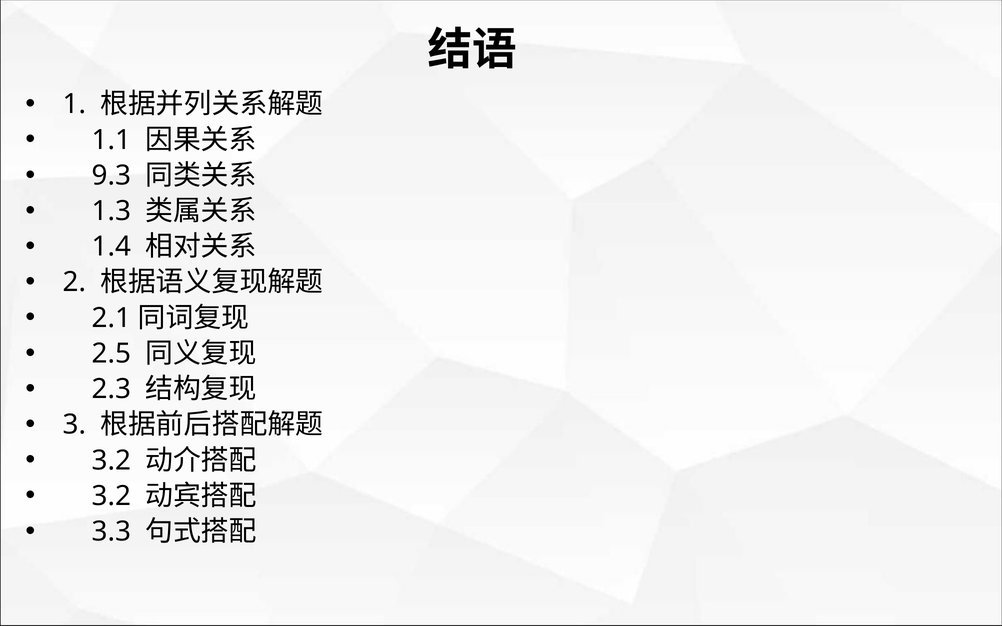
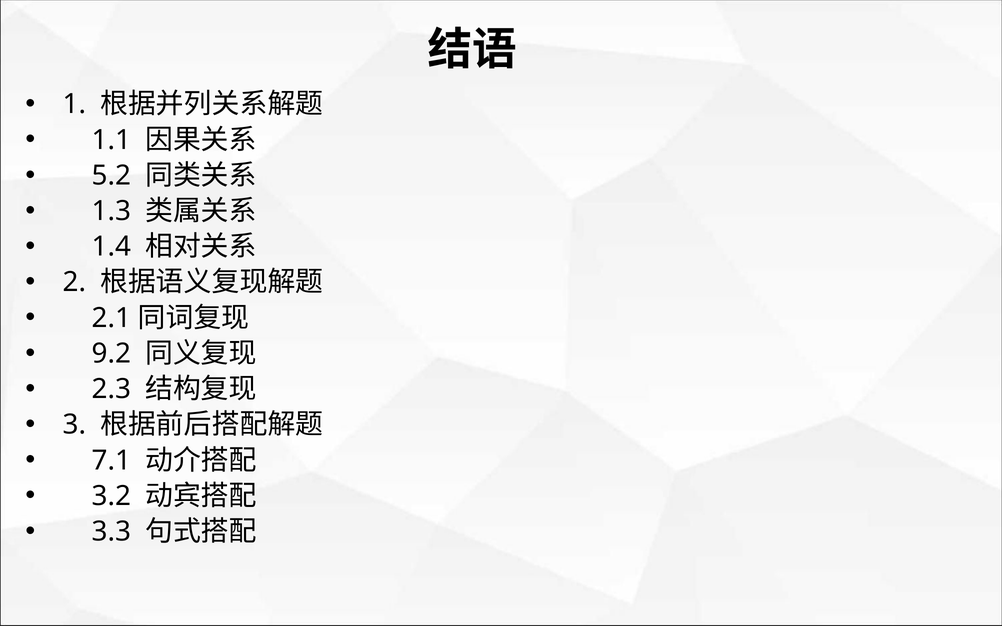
9.3: 9.3 -> 5.2 (112, 176)
2.5: 2.5 -> 9.2 (112, 354)
3.2: 3.2 -> 7.1 (112, 461)
